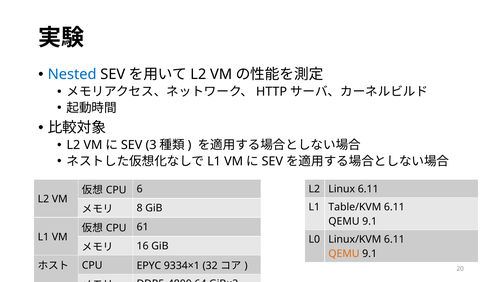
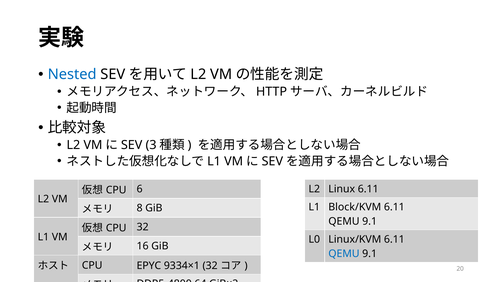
Table/KVM: Table/KVM -> Block/KVM (355, 207)
CPU 61: 61 -> 32 (143, 227)
QEMU colour: orange -> blue (344, 254)
